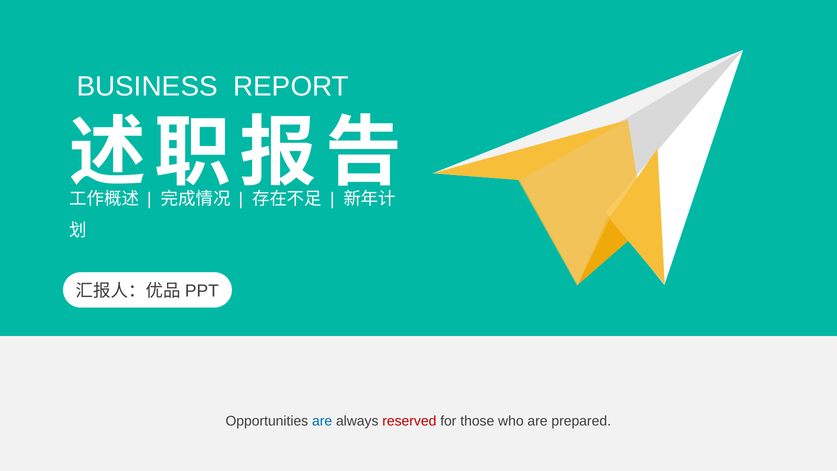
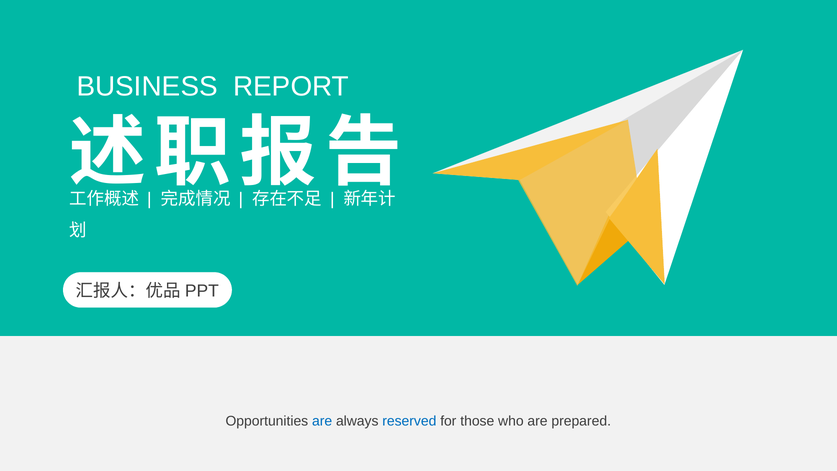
reserved colour: red -> blue (409, 421)
